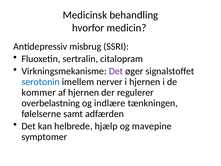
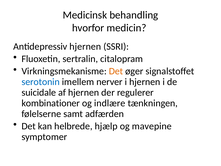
Antidepressiv misbrug: misbrug -> hjernen (85, 46)
Det colour: purple -> orange (116, 71)
kommer: kommer -> suicidale (39, 92)
overbelastning: overbelastning -> kombinationer (51, 103)
